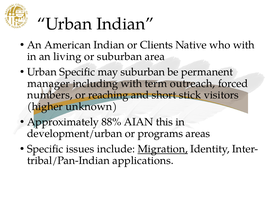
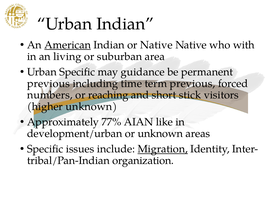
American underline: none -> present (68, 45)
or Clients: Clients -> Native (156, 45)
may suburban: suburban -> guidance (143, 72)
manager: manager -> previous (48, 83)
including with: with -> time (131, 83)
term outreach: outreach -> previous (192, 83)
88%: 88% -> 77% (111, 122)
this: this -> like (164, 122)
or programs: programs -> unknown (160, 134)
applications: applications -> organization (143, 161)
